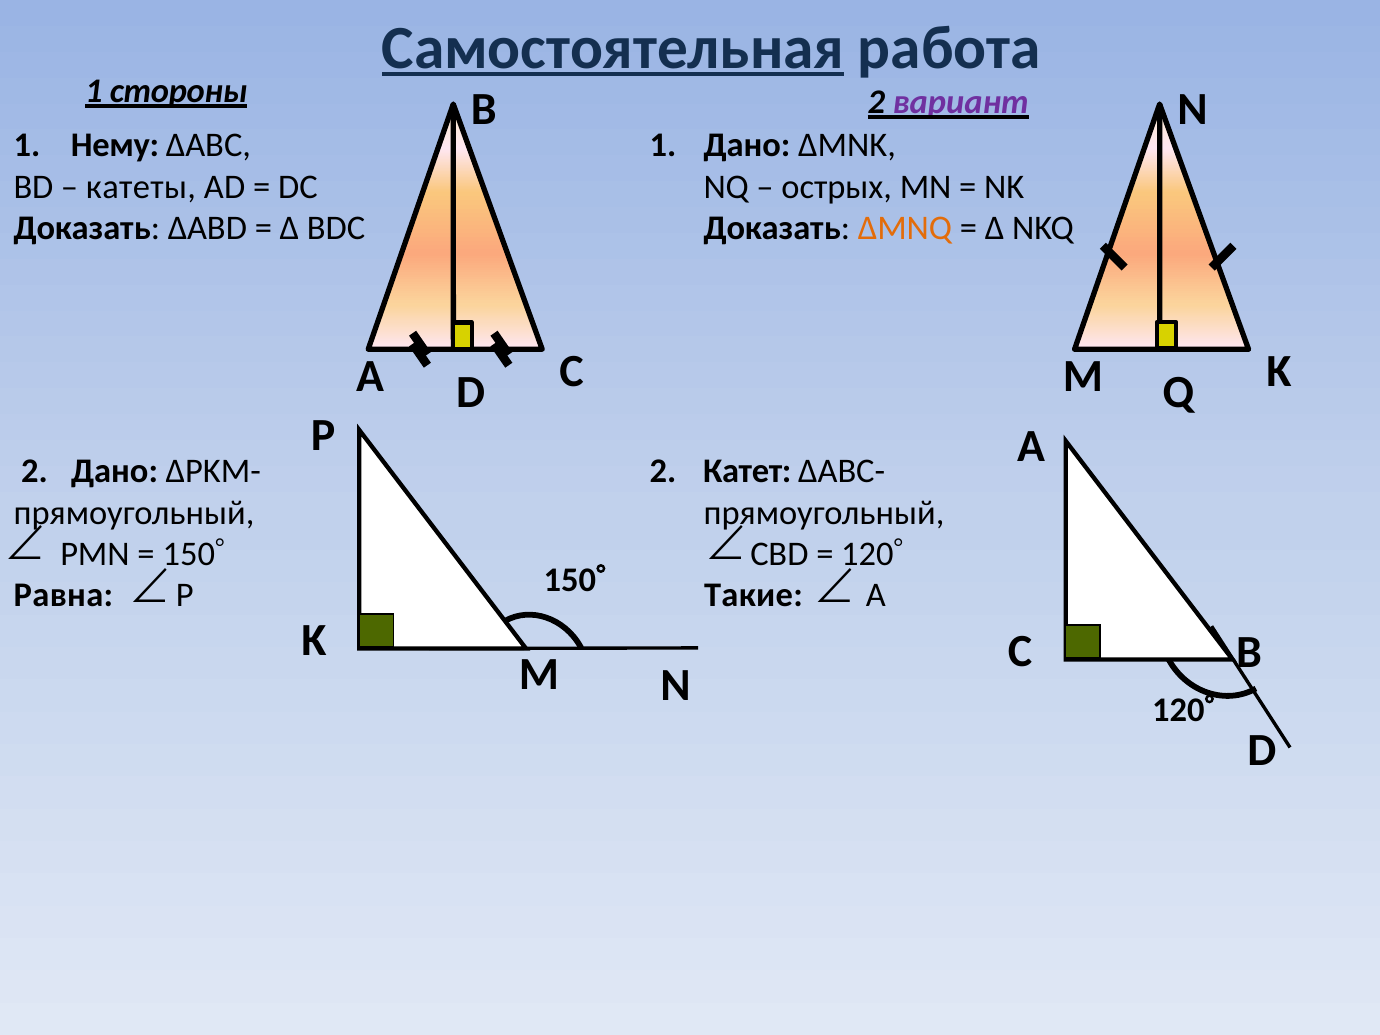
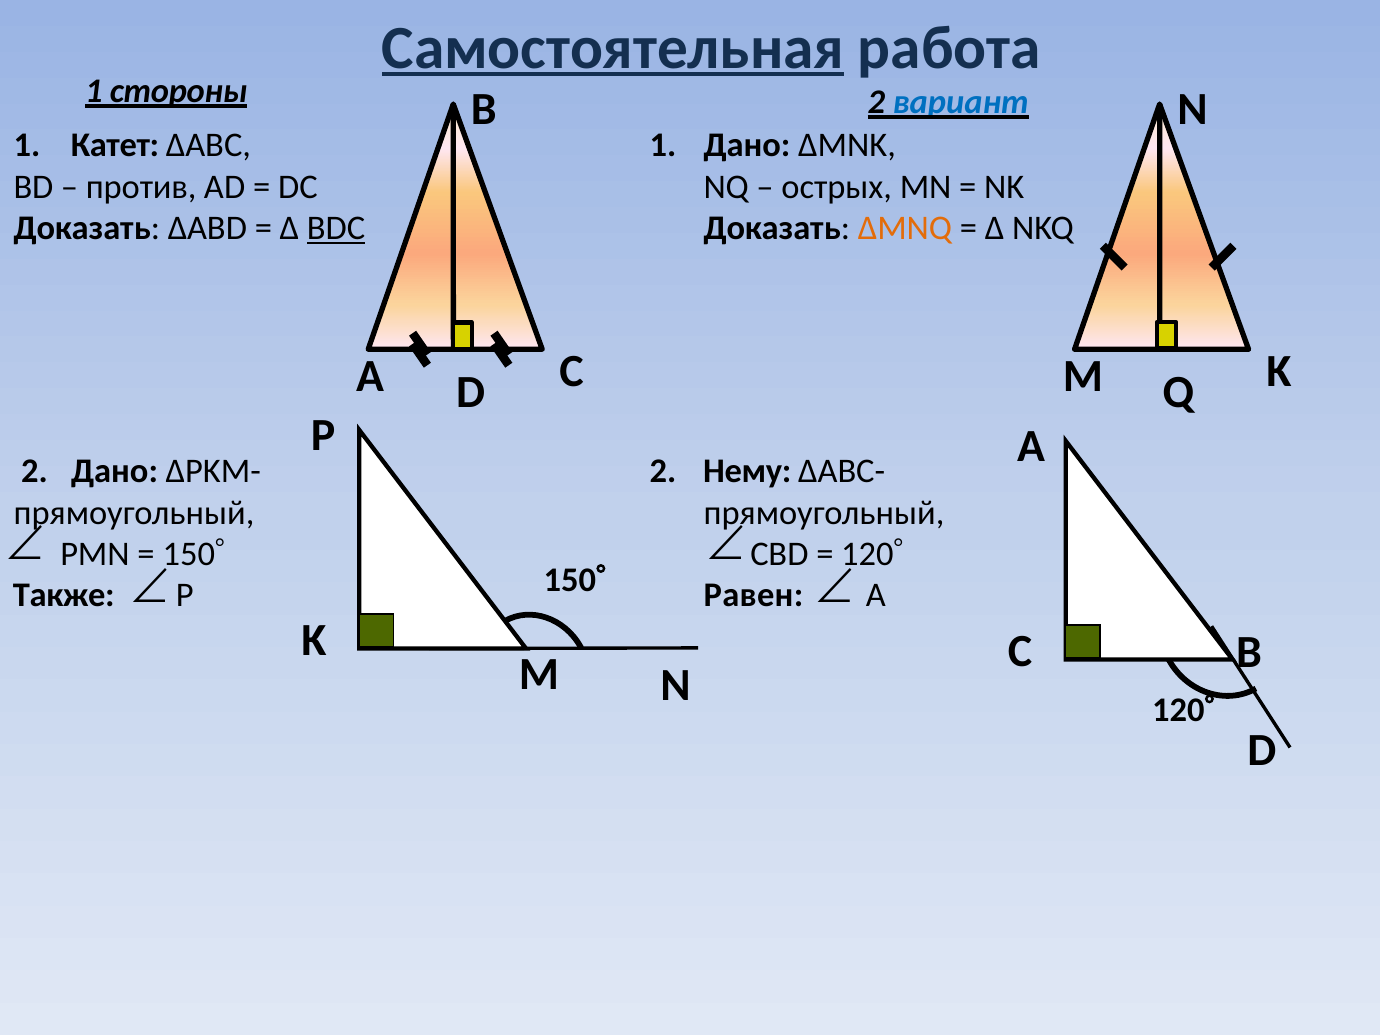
вариант colour: purple -> blue (961, 102)
Нему: Нему -> Катет (115, 145)
катеты: катеты -> против (141, 187)
BDC underline: none -> present (336, 228)
Катет: Катет -> Нему (747, 471)
Равна: Равна -> Также (64, 595)
Такие: Такие -> Равен (753, 595)
